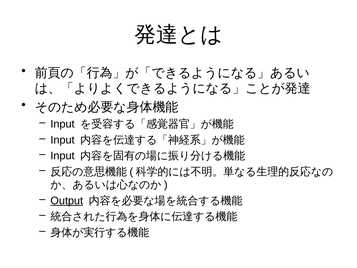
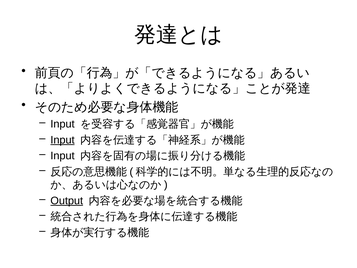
Input underline: none -> present (63, 140)
